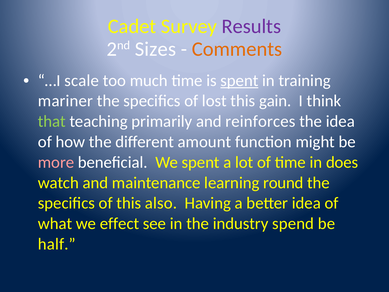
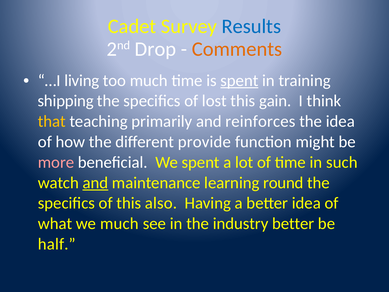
Results colour: purple -> blue (251, 26)
Sizes: Sizes -> Drop (155, 49)
scale: scale -> living (82, 80)
mariner: mariner -> shipping (66, 101)
that colour: light green -> yellow (52, 121)
amount: amount -> provide (204, 142)
does: does -> such (342, 162)
and underline: none -> present (95, 183)
we effect: effect -> much (119, 223)
industry spend: spend -> better (293, 223)
